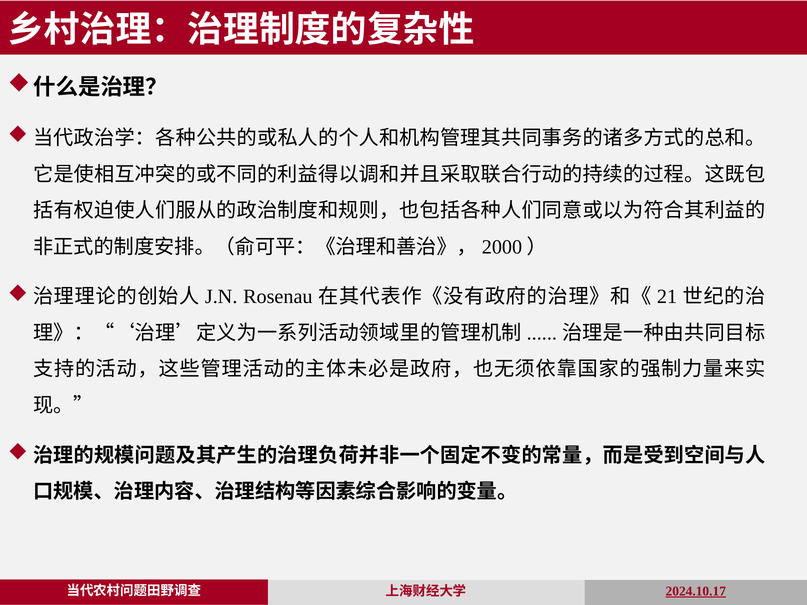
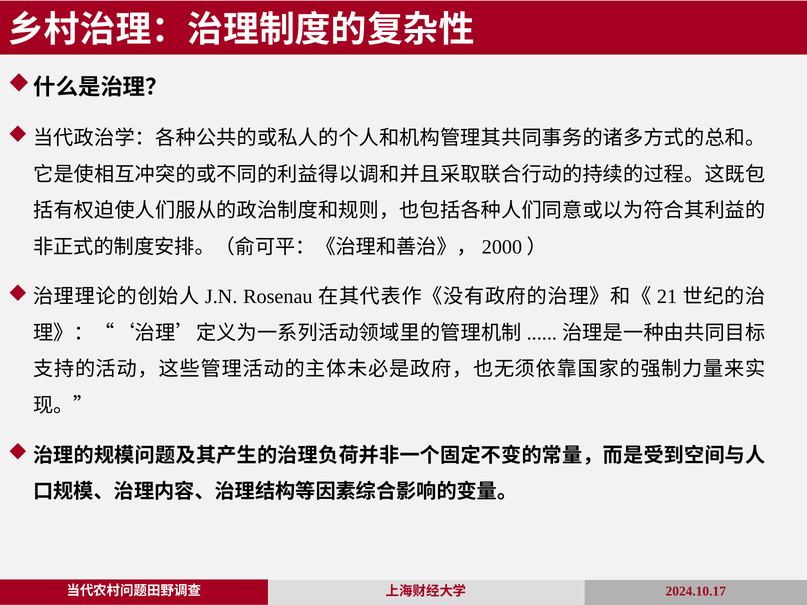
2024.10.17 underline: present -> none (696, 592)
